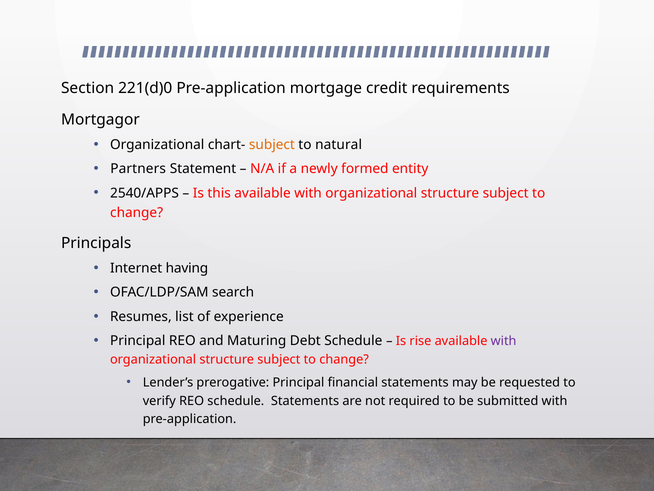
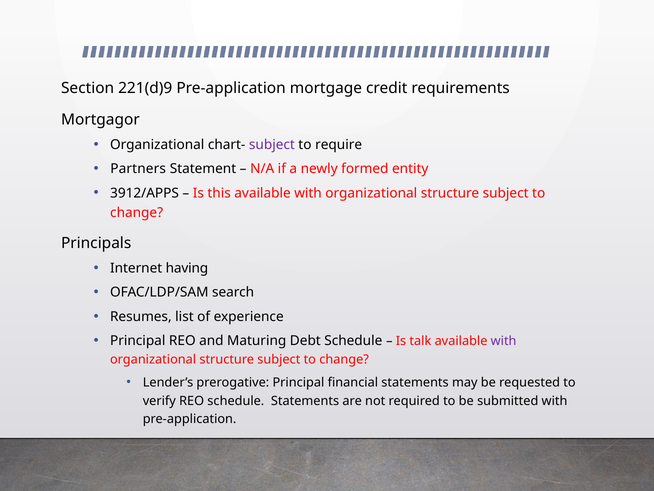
221(d)0: 221(d)0 -> 221(d)9 (145, 88)
subject colour: orange -> purple (272, 145)
natural: natural -> require (339, 145)
2540/APPS: 2540/APPS -> 3912/APPS (144, 193)
rise: rise -> talk (420, 341)
